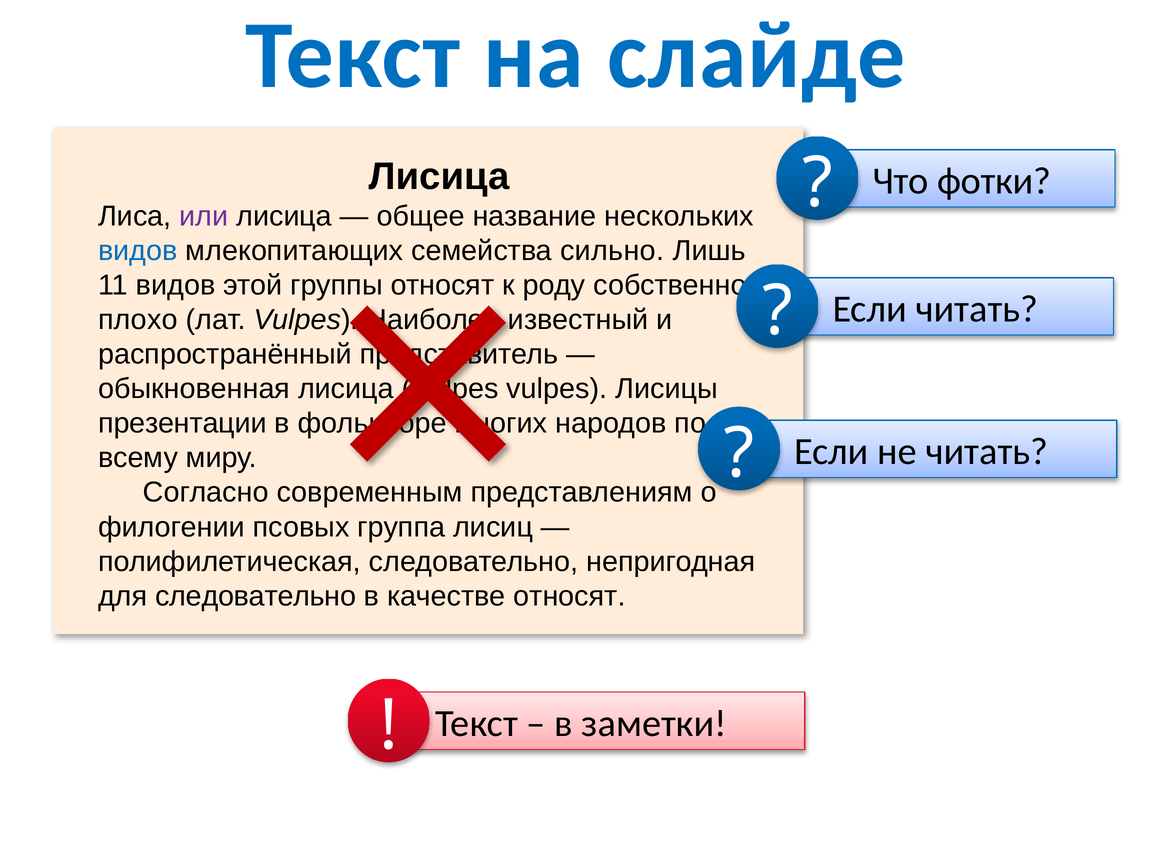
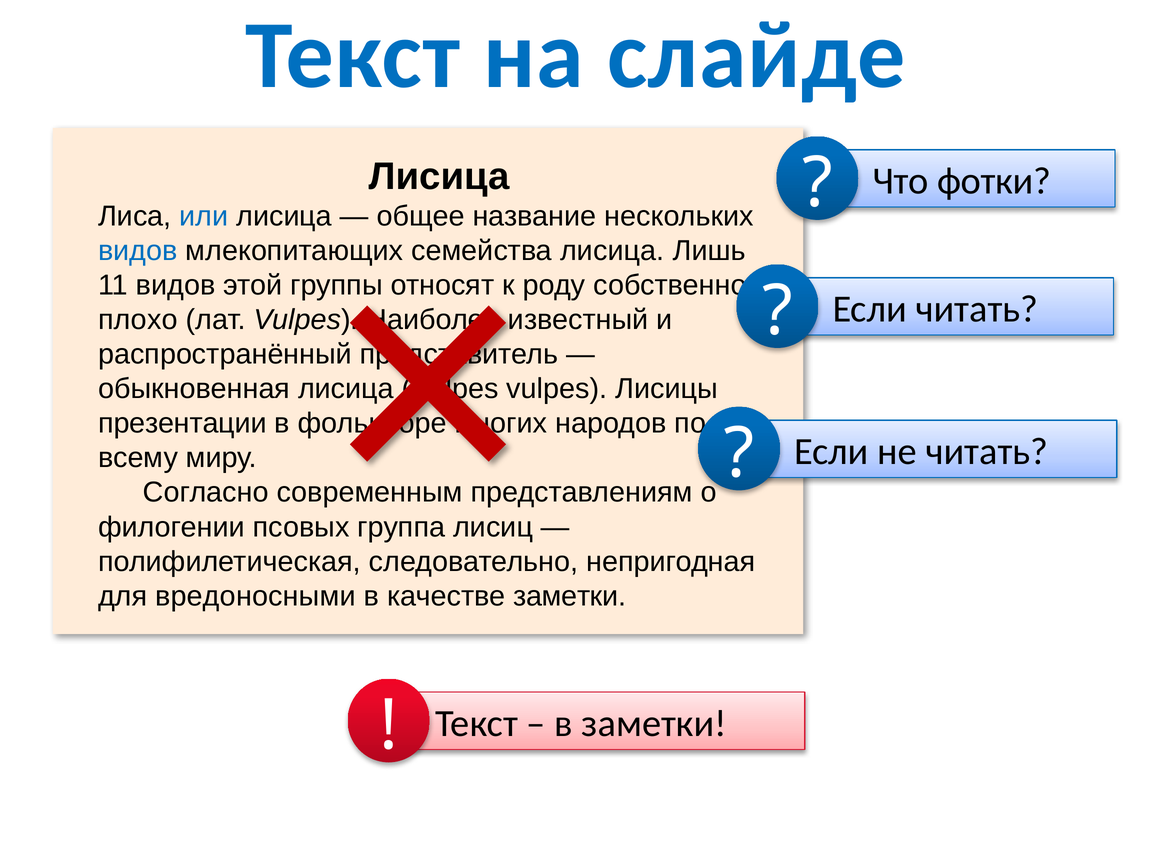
или colour: purple -> blue (204, 216)
семейства сильно: сильно -> лисица (612, 251)
для следовательно: следовательно -> вредоносными (255, 596)
качестве относят: относят -> заметки (570, 596)
